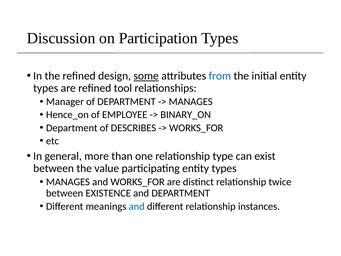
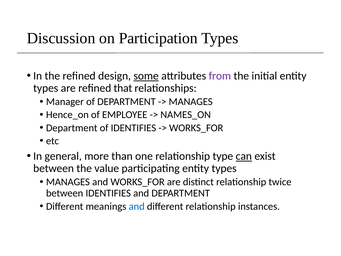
from colour: blue -> purple (220, 76)
tool: tool -> that (123, 88)
BINARY_ON: BINARY_ON -> NAMES_ON (186, 115)
of DESCRIBES: DESCRIBES -> IDENTIFIES (133, 128)
can underline: none -> present (244, 156)
between EXISTENCE: EXISTENCE -> IDENTIFIES (108, 193)
